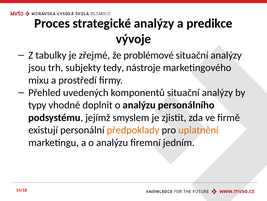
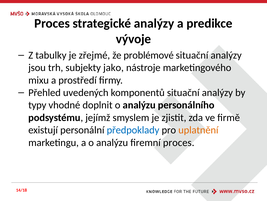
tedy: tedy -> jako (113, 67)
předpoklady colour: orange -> blue (133, 130)
firemní jedním: jedním -> proces (179, 142)
